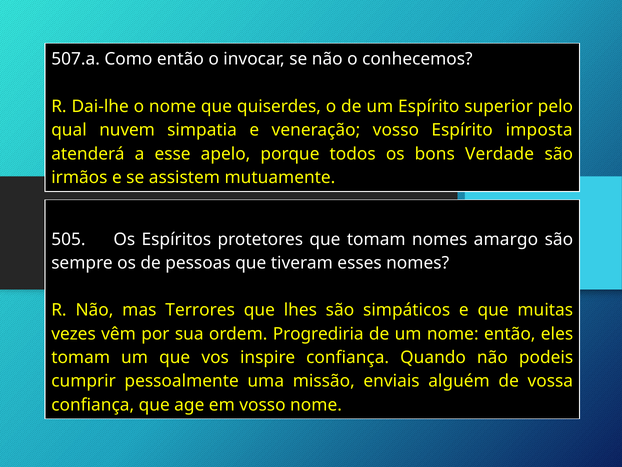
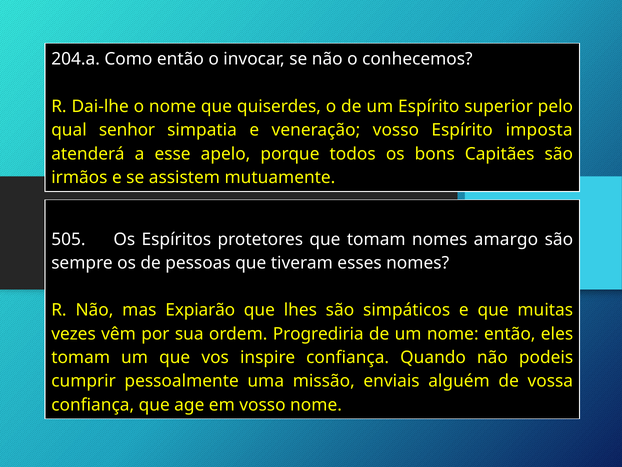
507.a: 507.a -> 204.a (76, 59)
nuvem: nuvem -> senhor (127, 130)
Verdade: Verdade -> Capitães (500, 154)
Terrores: Terrores -> Expiarão (200, 310)
